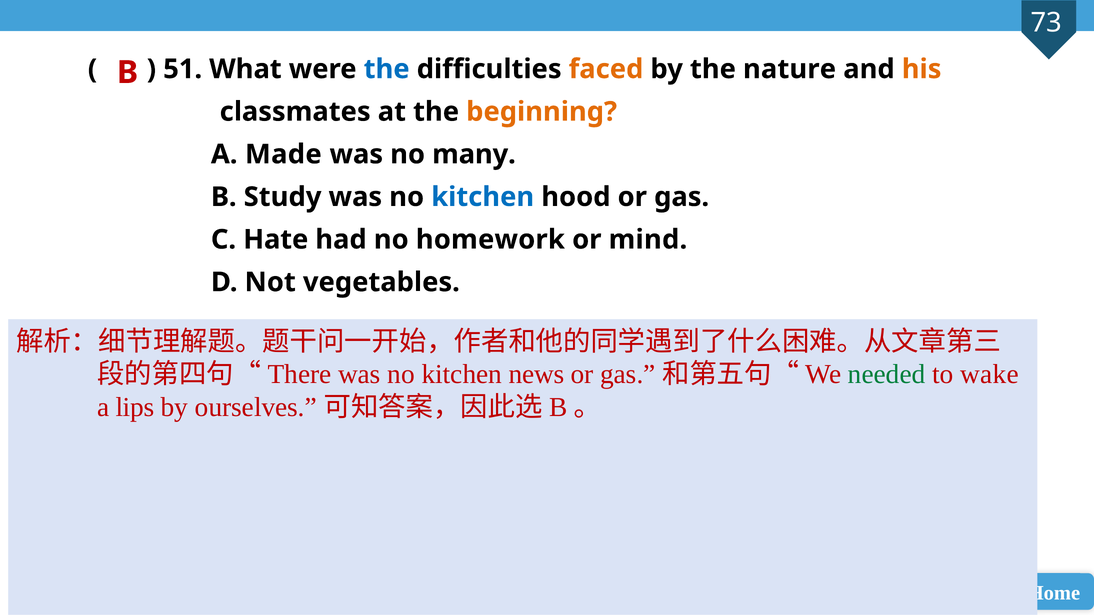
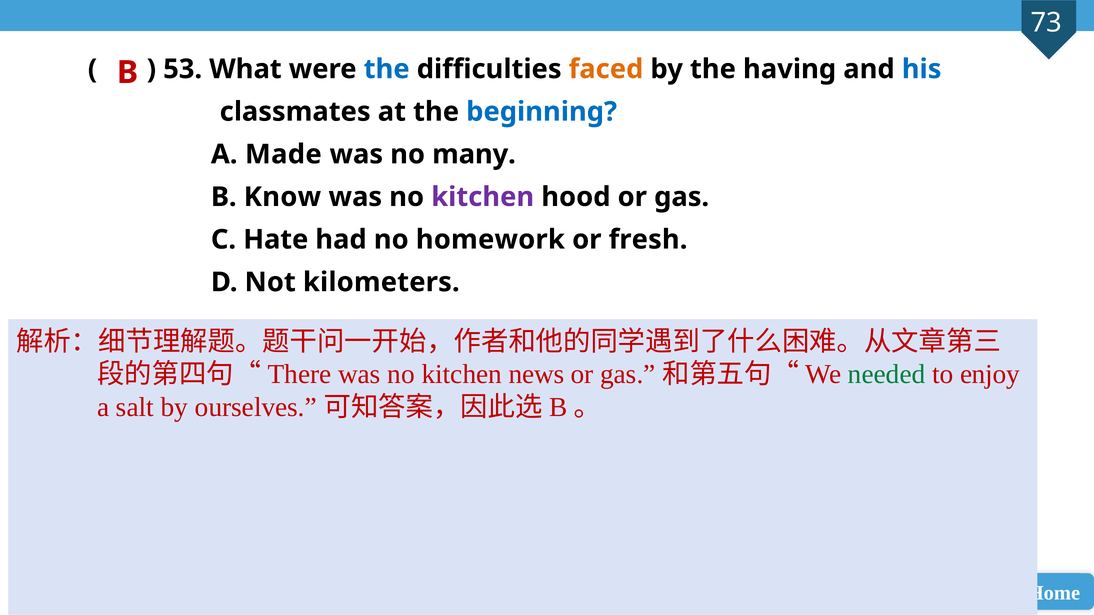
51: 51 -> 53 (183, 69)
nature: nature -> having (790, 69)
his colour: orange -> blue (922, 69)
beginning colour: orange -> blue (542, 112)
Study: Study -> Know (282, 197)
kitchen colour: blue -> purple (483, 197)
mind: mind -> fresh (648, 240)
vegetables: vegetables -> kilometers (381, 282)
wake: wake -> enjoy (990, 375)
lips: lips -> salt (135, 407)
